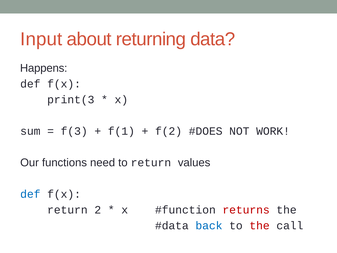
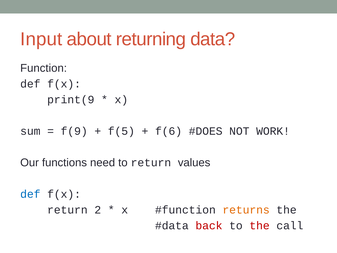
Happens: Happens -> Function (44, 68)
print(3: print(3 -> print(9 (71, 100)
f(3: f(3 -> f(9 (74, 131)
f(1: f(1 -> f(5 (121, 131)
f(2: f(2 -> f(6 (169, 131)
returns colour: red -> orange (246, 210)
back colour: blue -> red (209, 225)
